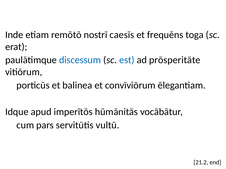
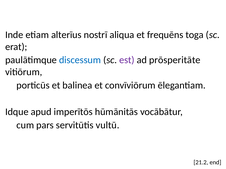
remōtō: remōtō -> alterīus (66, 35)
caesīs: caesīs -> aliqua (122, 35)
est colour: blue -> purple (127, 60)
